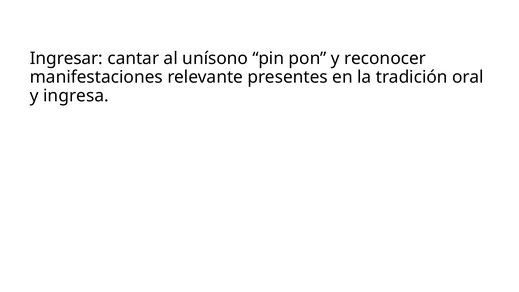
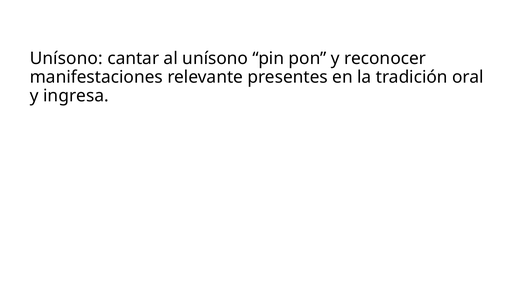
Ingresar: Ingresar -> Unísono (66, 59)
